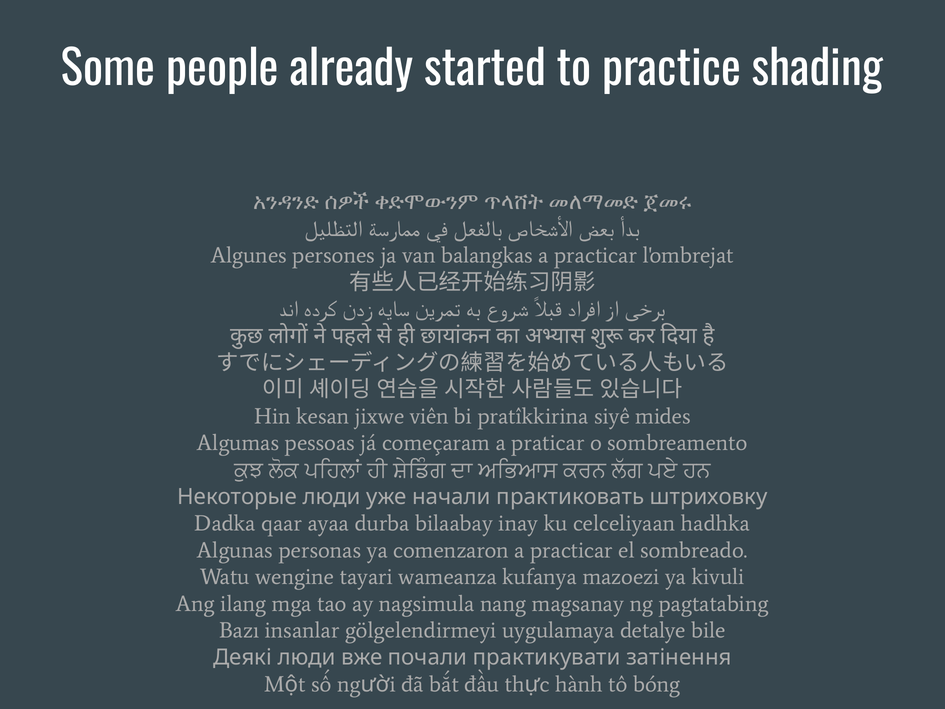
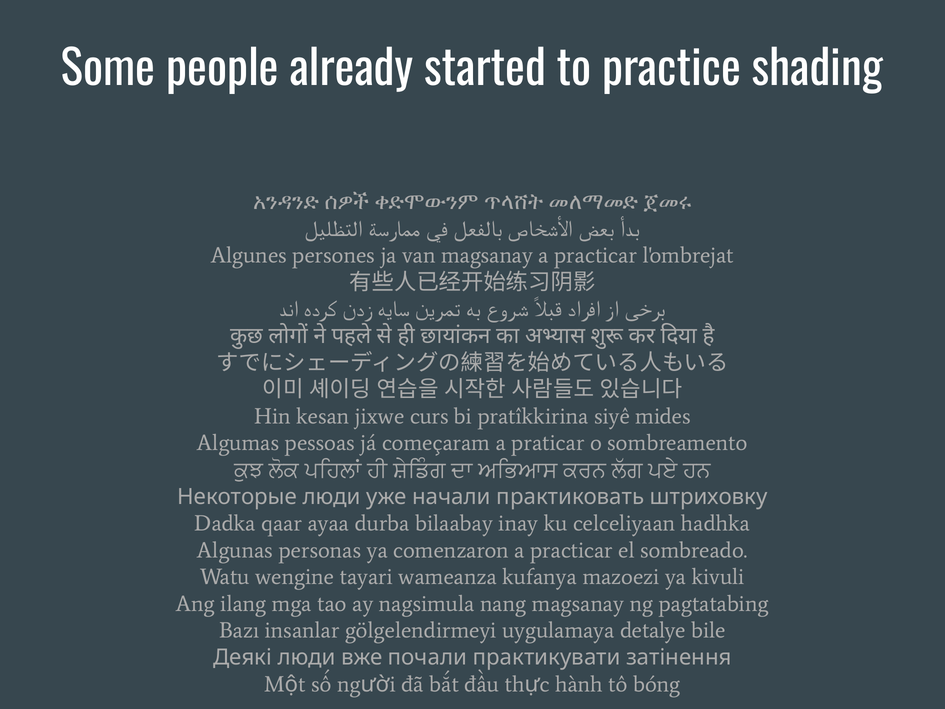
van balangkas: balangkas -> magsanay (487, 255)
viên: viên -> curs (429, 416)
